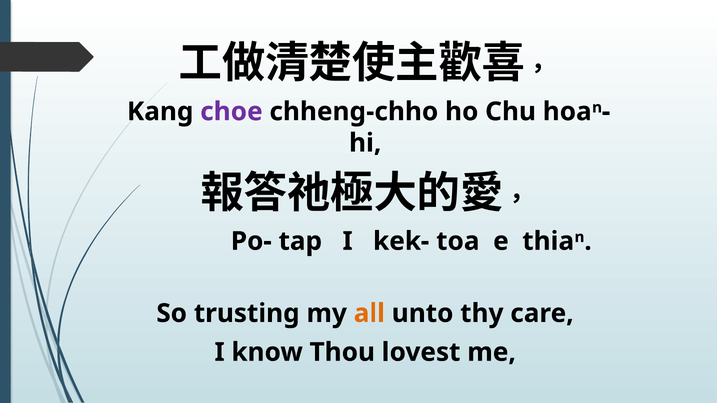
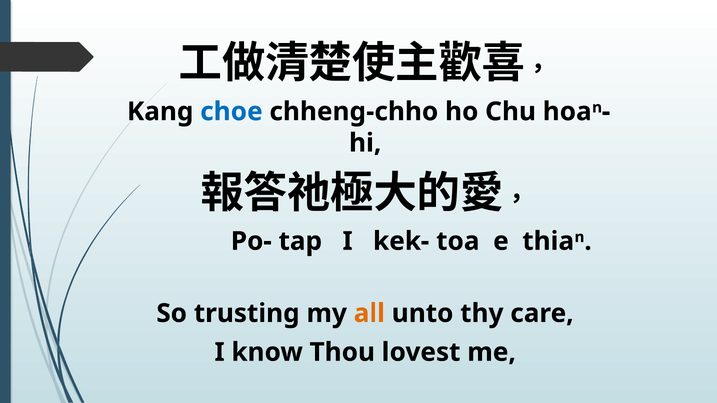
choe colour: purple -> blue (231, 112)
